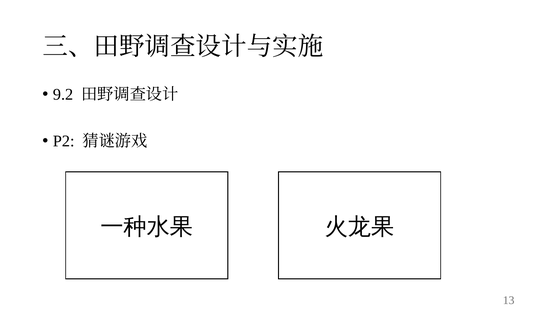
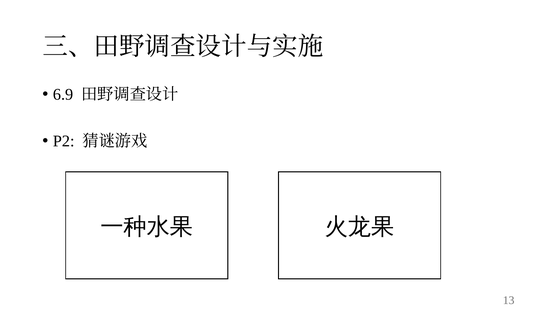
9.2: 9.2 -> 6.9 (63, 94)
